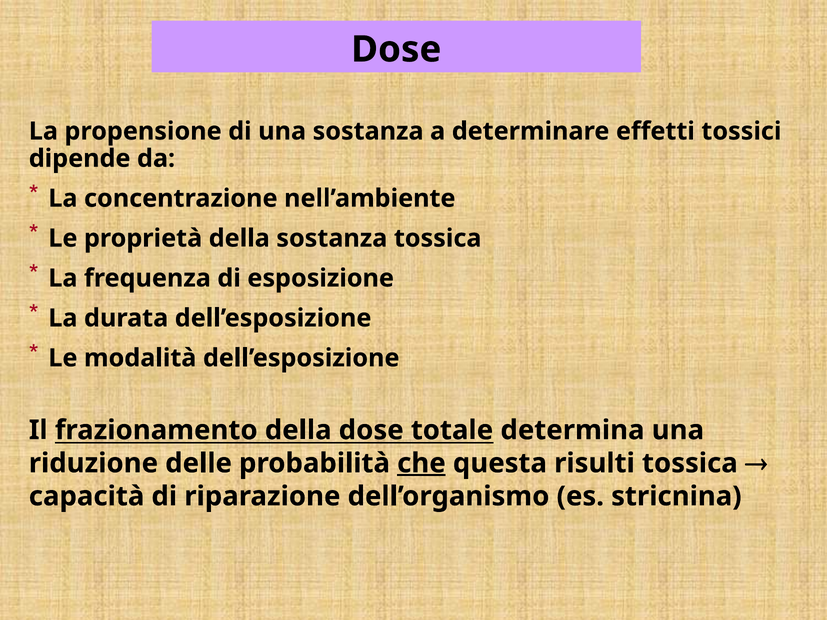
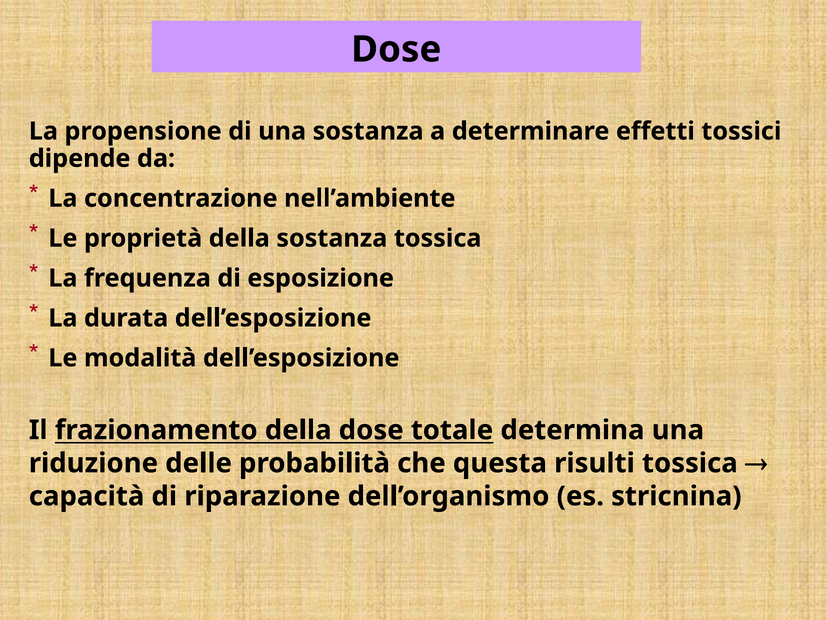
che underline: present -> none (421, 463)
